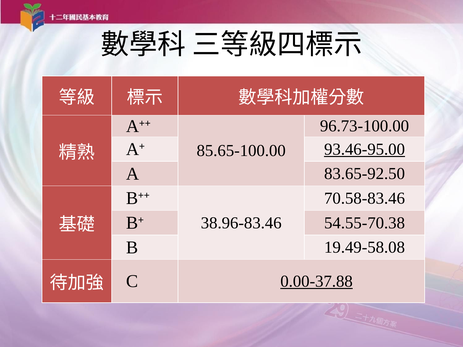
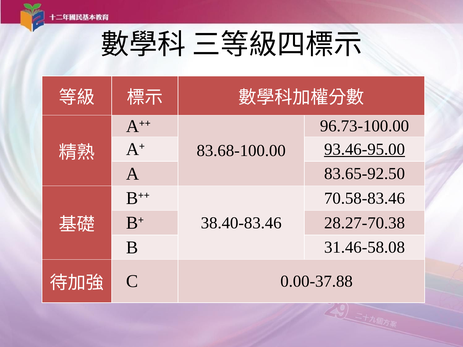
85.65-100.00: 85.65-100.00 -> 83.68-100.00 (241, 151)
54.55-70.38: 54.55-70.38 -> 28.27-70.38 (365, 223)
38.96-83.46: 38.96-83.46 -> 38.40-83.46 (241, 223)
19.49-58.08: 19.49-58.08 -> 31.46-58.08 (365, 248)
0.00-37.88 underline: present -> none (317, 281)
